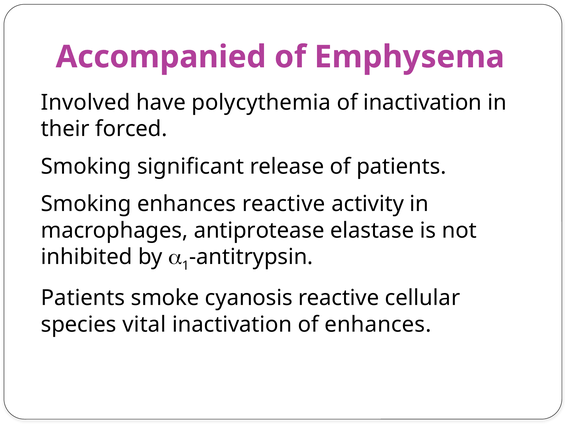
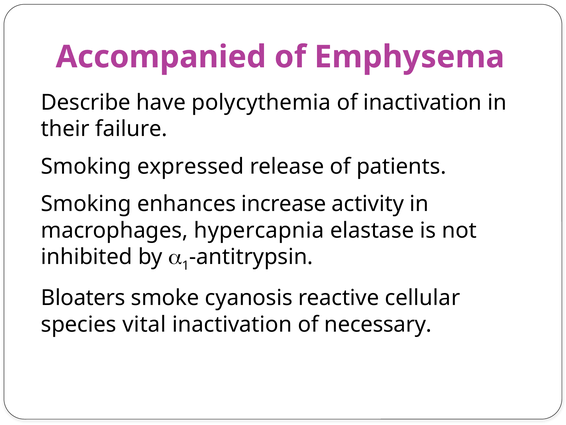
Involved: Involved -> Describe (86, 102)
forced: forced -> failure (131, 129)
significant: significant -> expressed (191, 166)
enhances reactive: reactive -> increase (284, 204)
antiprotease: antiprotease -> hypercapnia (259, 230)
Patients: Patients -> Bloaters (83, 298)
of enhances: enhances -> necessary (378, 324)
